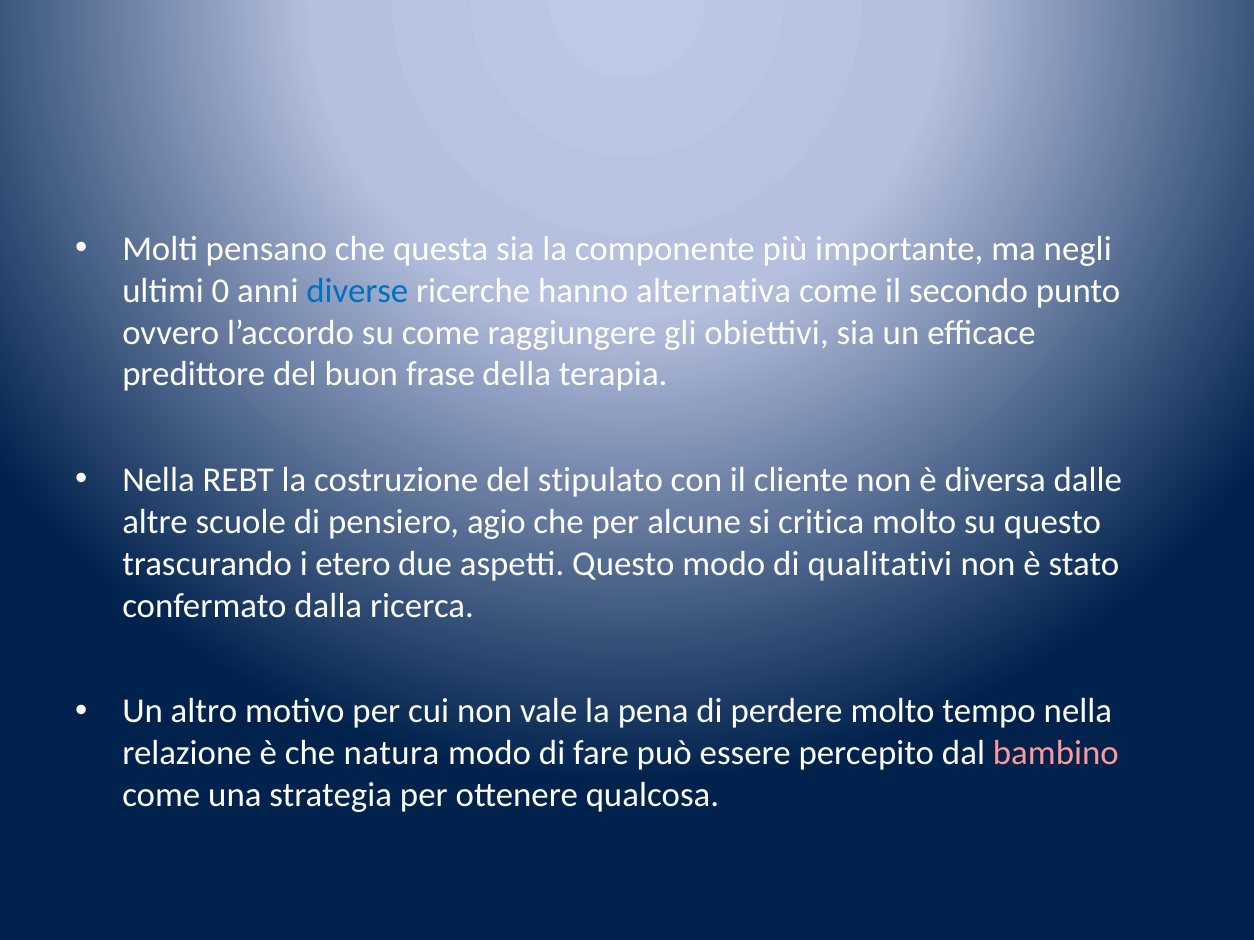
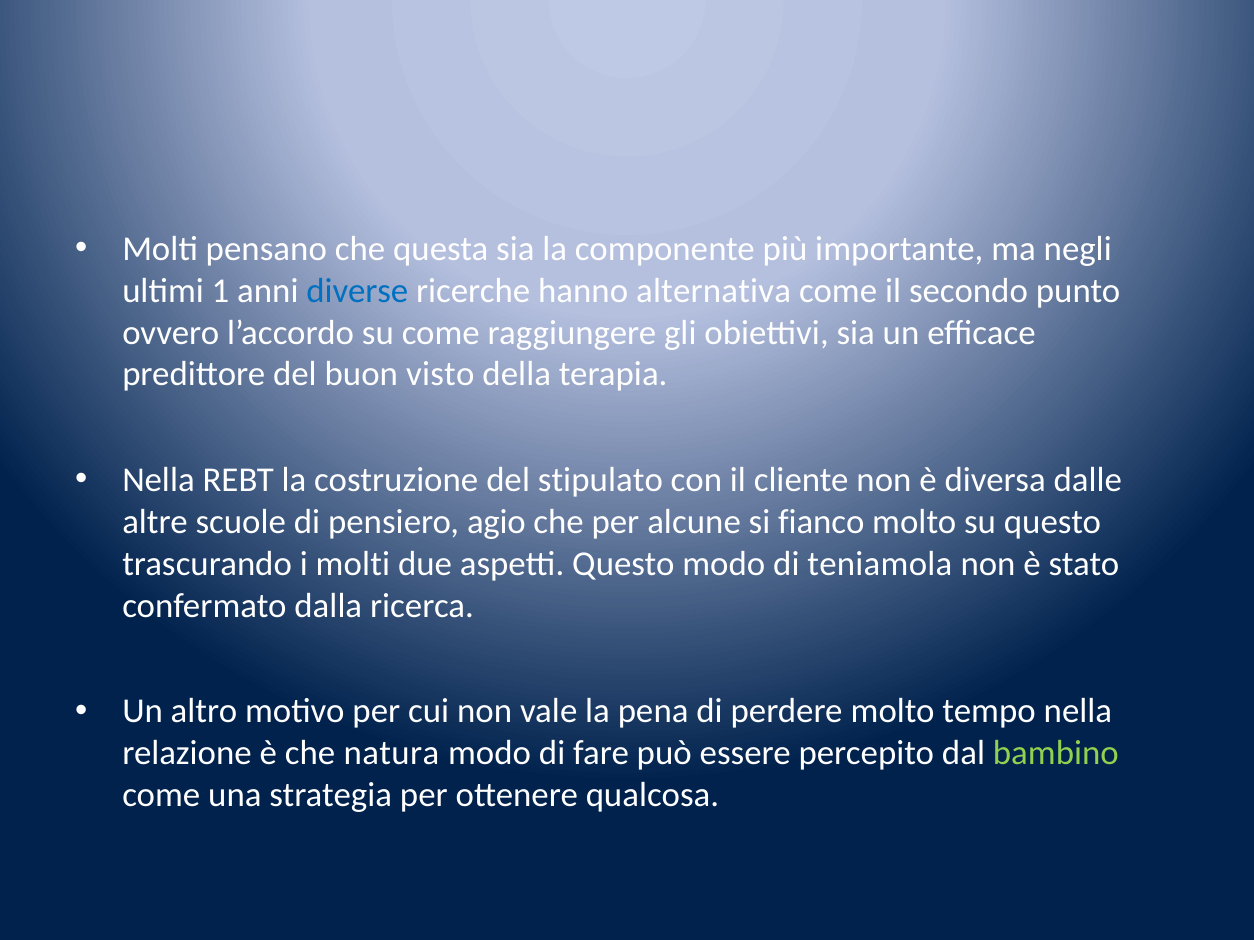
0: 0 -> 1 (221, 291)
frase: frase -> visto (440, 375)
critica: critica -> fianco (821, 522)
i etero: etero -> molti (353, 564)
qualitativi: qualitativi -> teniamola (880, 564)
bambino colour: pink -> light green (1056, 754)
